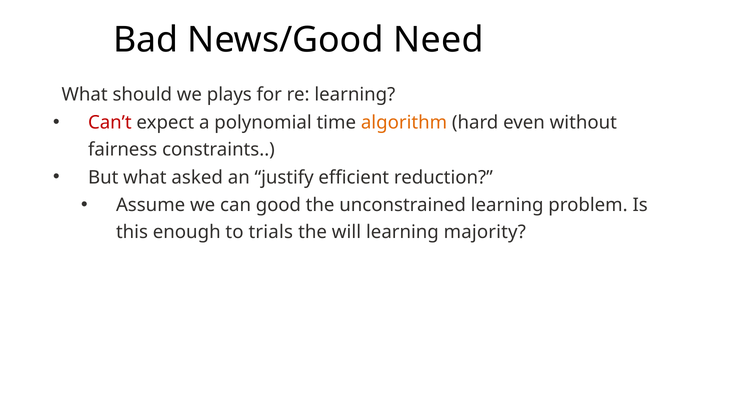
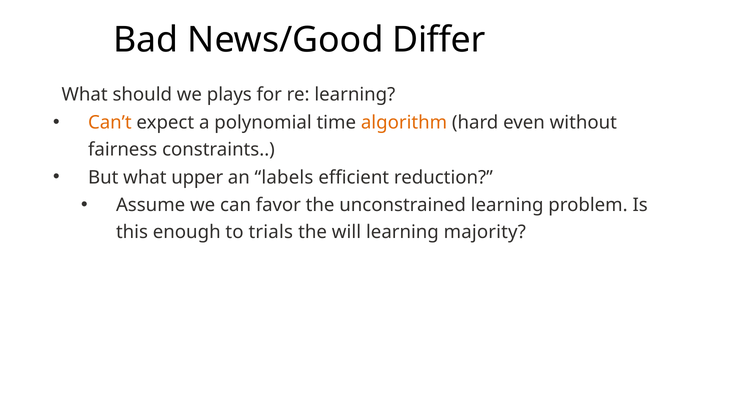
Need: Need -> Differ (439, 40)
Can’t colour: red -> orange (110, 122)
asked: asked -> upper (197, 177)
justify: justify -> labels (284, 177)
good: good -> favor (278, 205)
